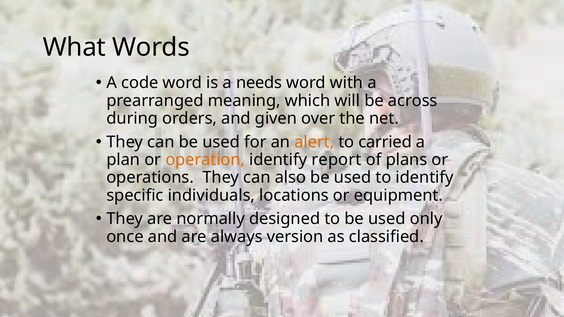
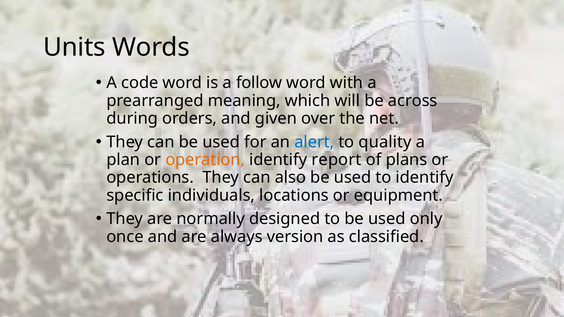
What: What -> Units (74, 47)
needs: needs -> follow (259, 83)
alert colour: orange -> blue (314, 142)
carried: carried -> quality (385, 142)
